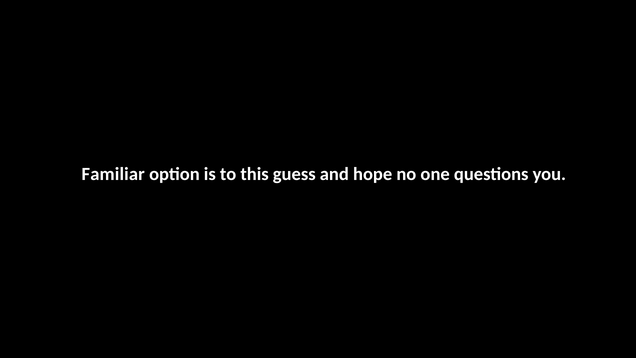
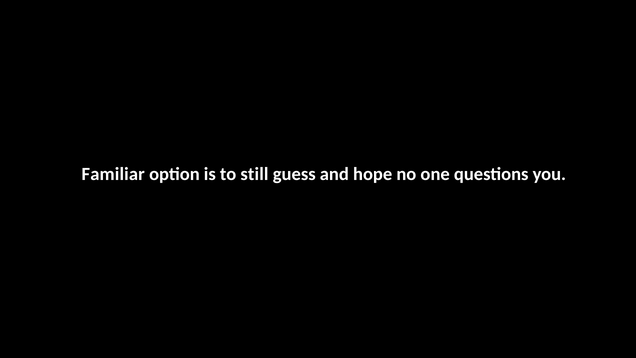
this: this -> still (254, 174)
